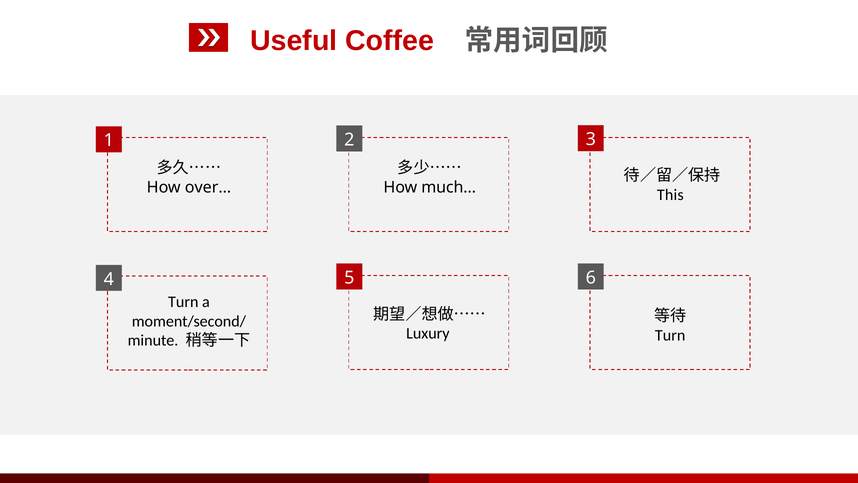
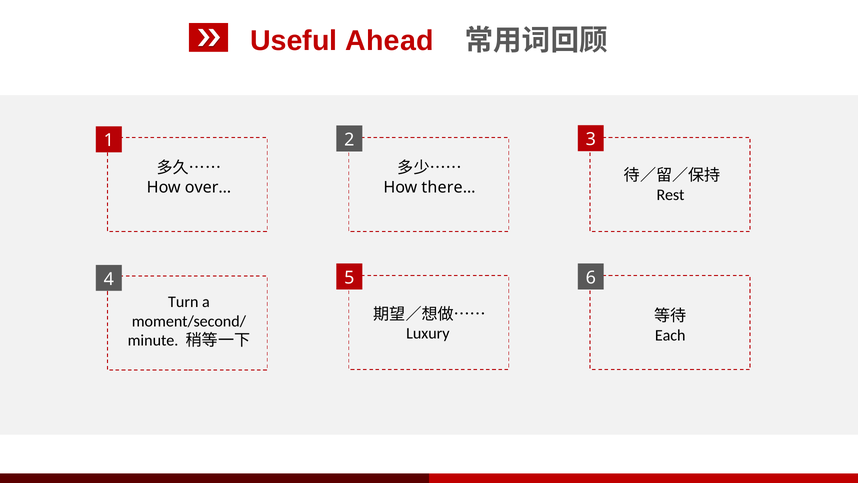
Coffee: Coffee -> Ahead (390, 41)
much…: much… -> there… (449, 187)
This: This -> Rest (670, 195)
Turn: Turn -> Each (670, 335)
